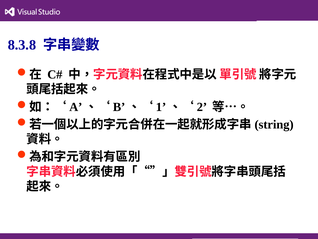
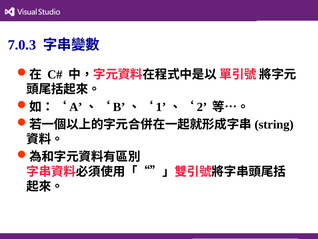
8.3.8: 8.3.8 -> 7.0.3 (22, 45)
